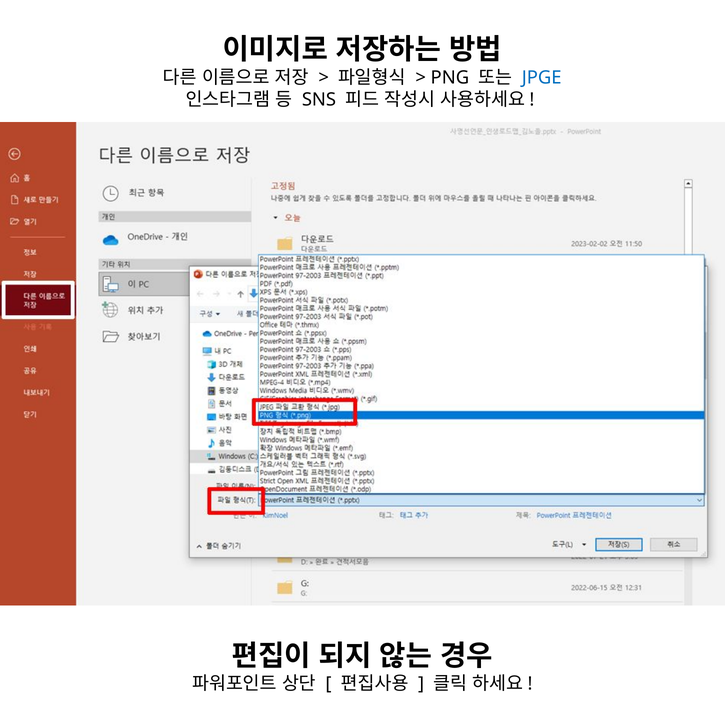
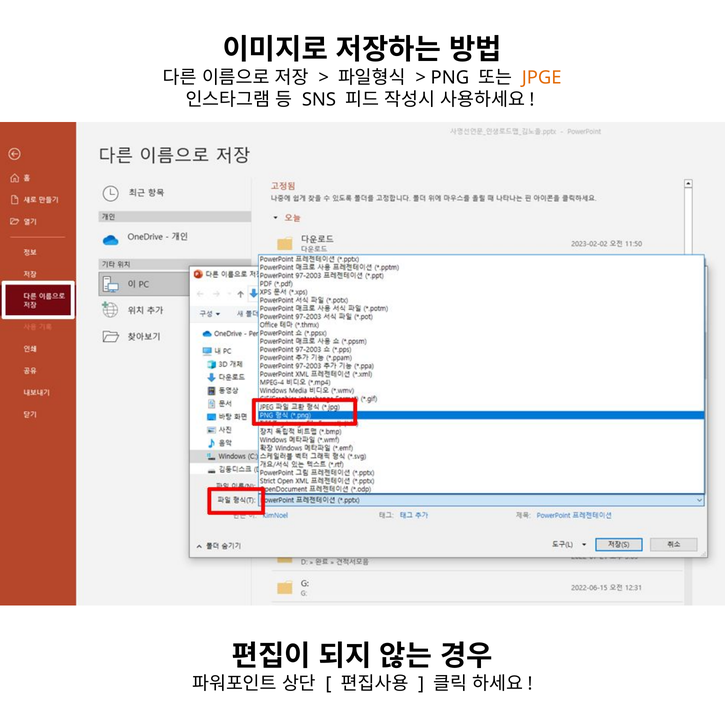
JPGE colour: blue -> orange (542, 77)
